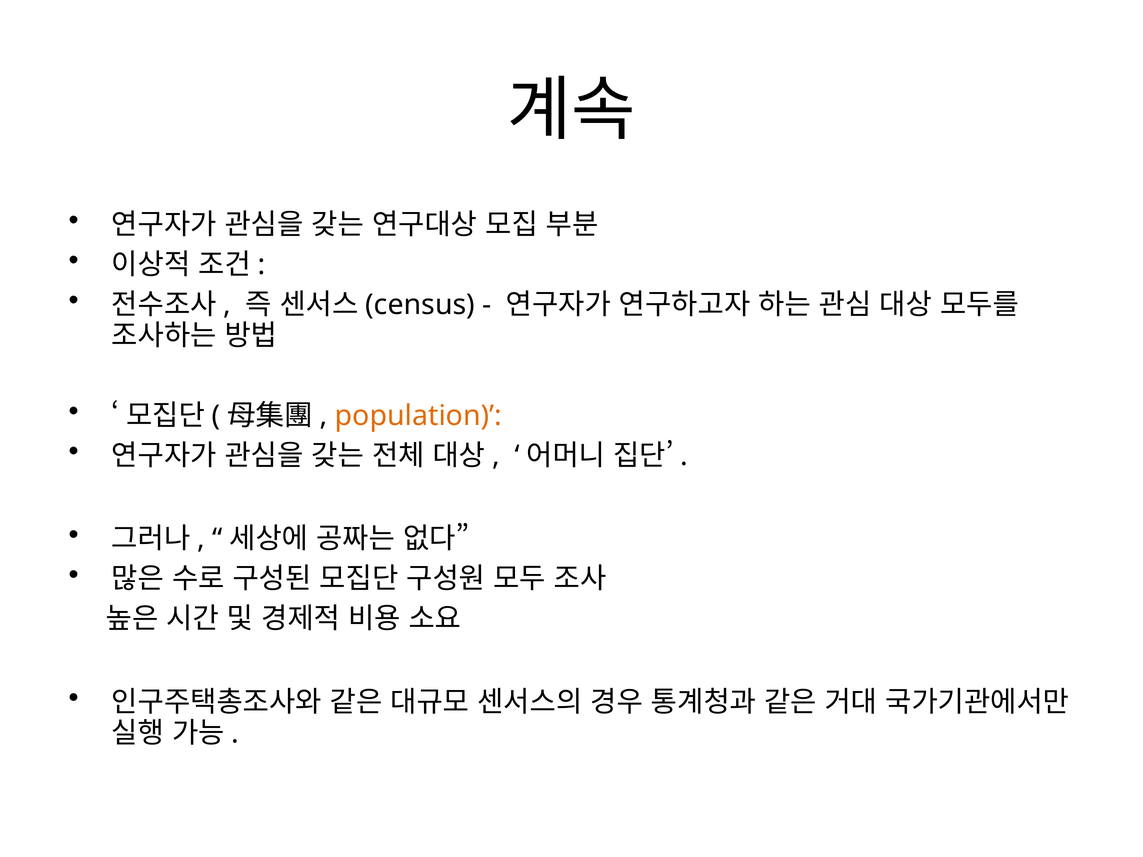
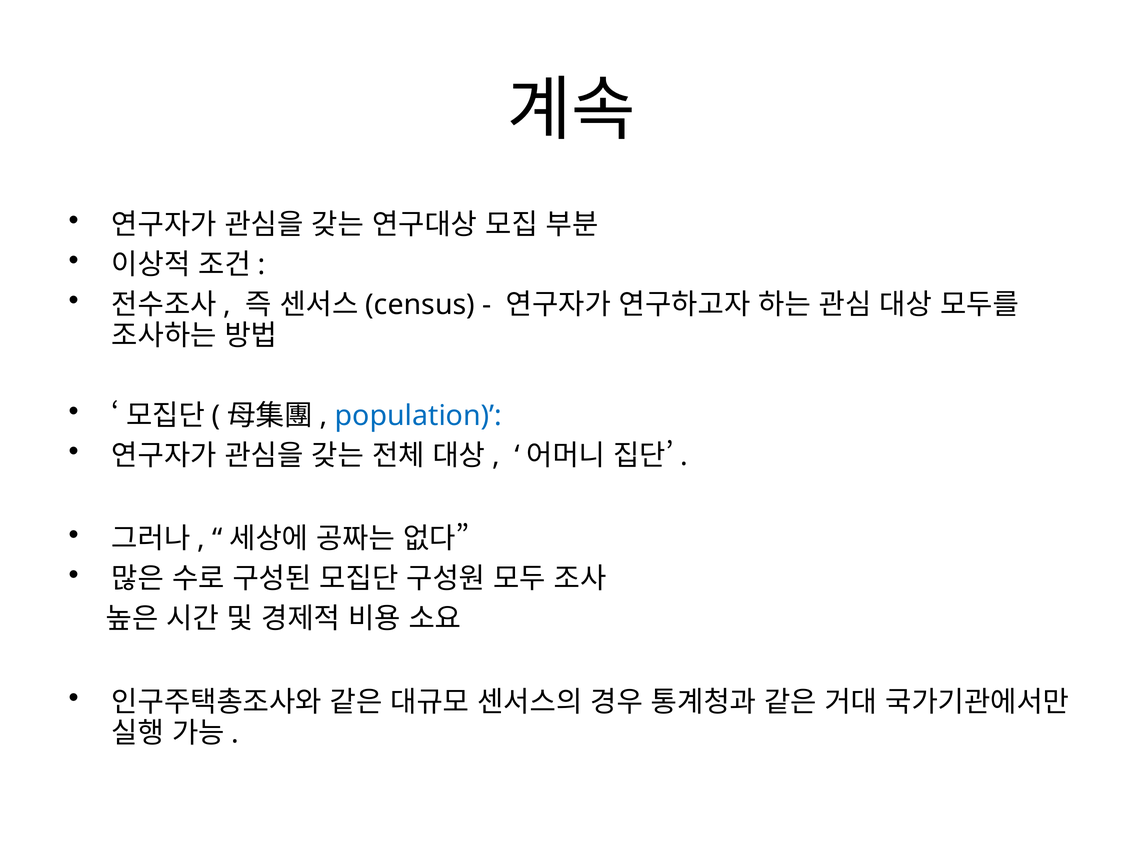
population colour: orange -> blue (418, 416)
